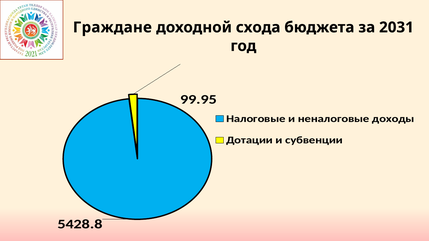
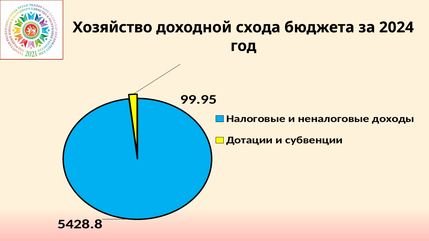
Граждане: Граждане -> Хозяйство (113, 27)
2031: 2031 -> 2024 (396, 27)
